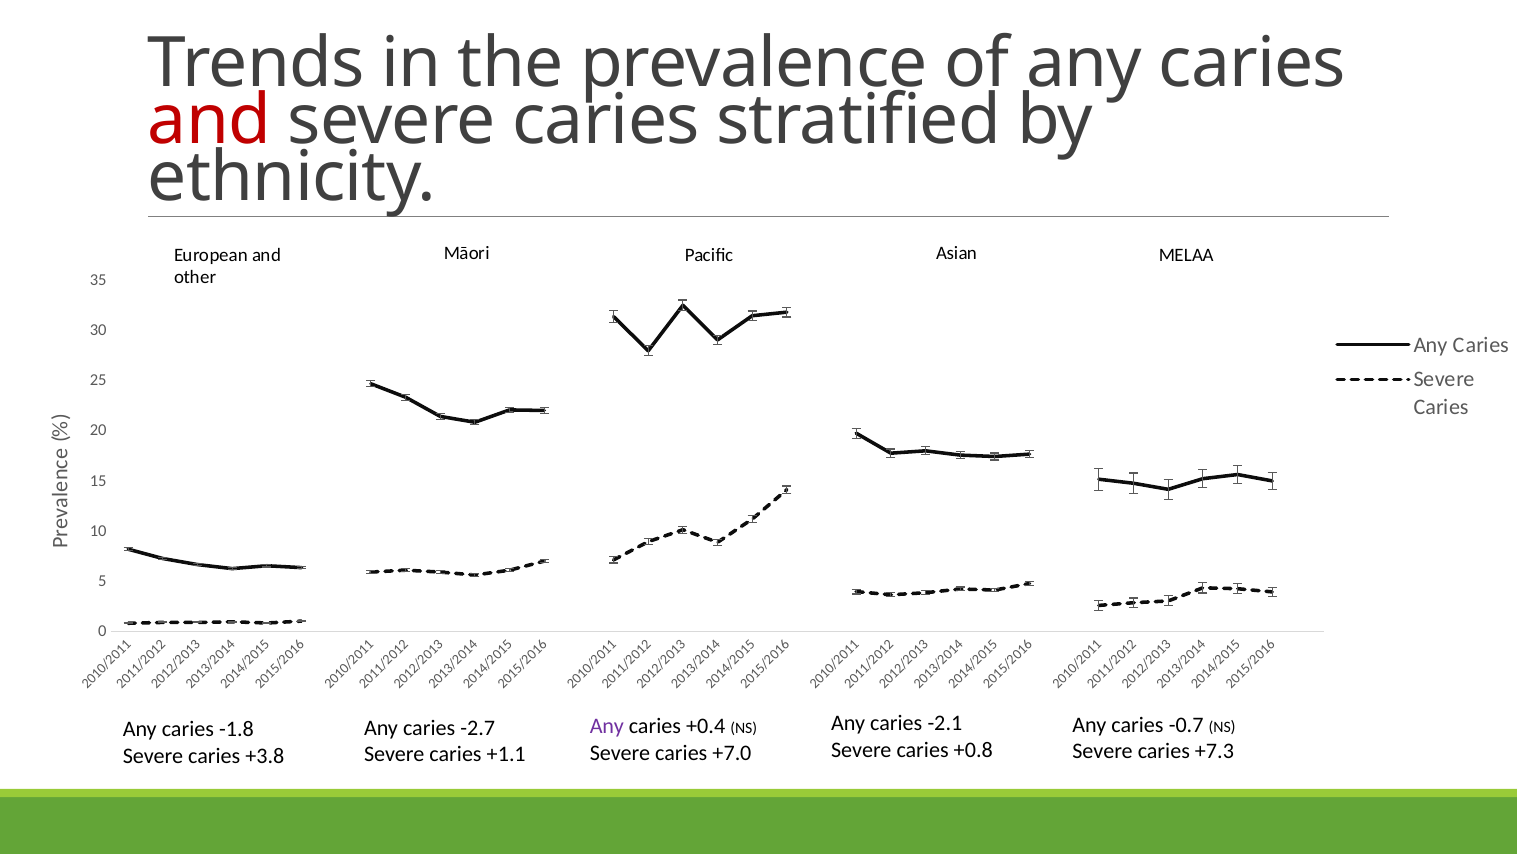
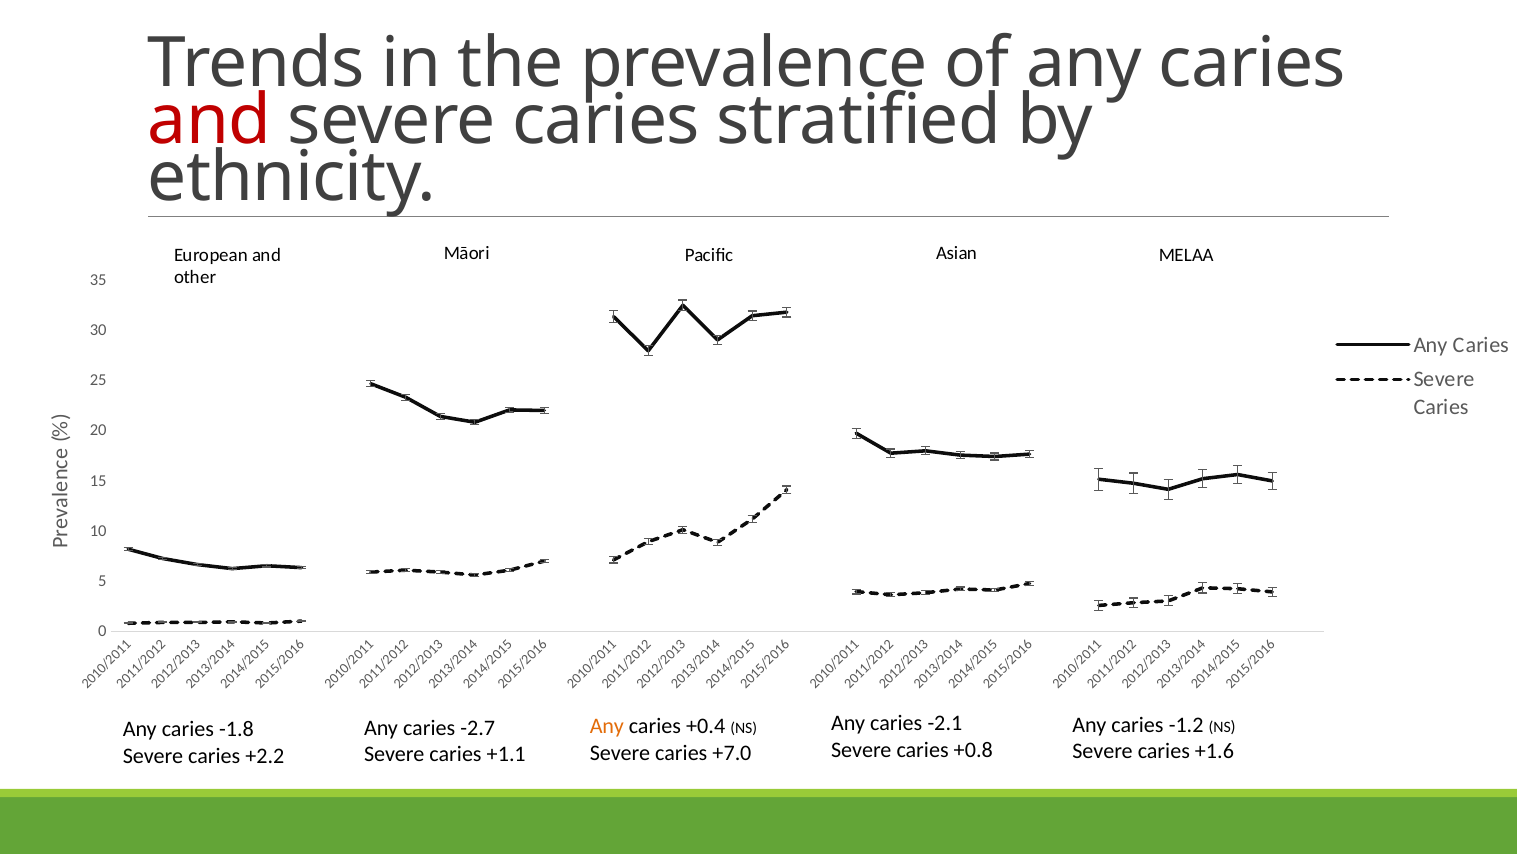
-0.7: -0.7 -> -1.2 (1186, 724)
Any colour: purple -> orange (607, 726)
+7.3: +7.3 -> +1.6 (1214, 751)
+3.8: +3.8 -> +2.2 (265, 755)
